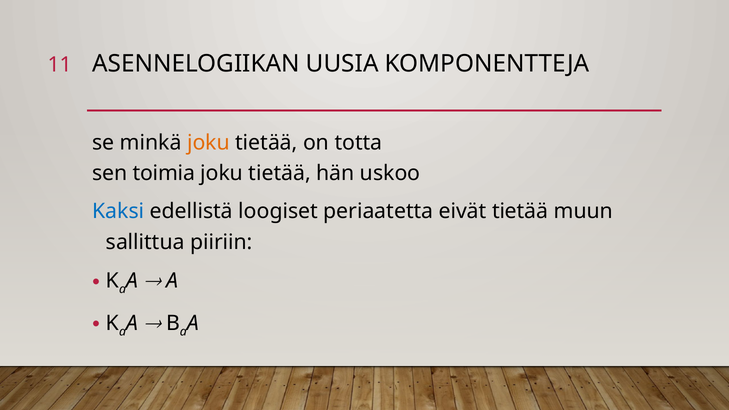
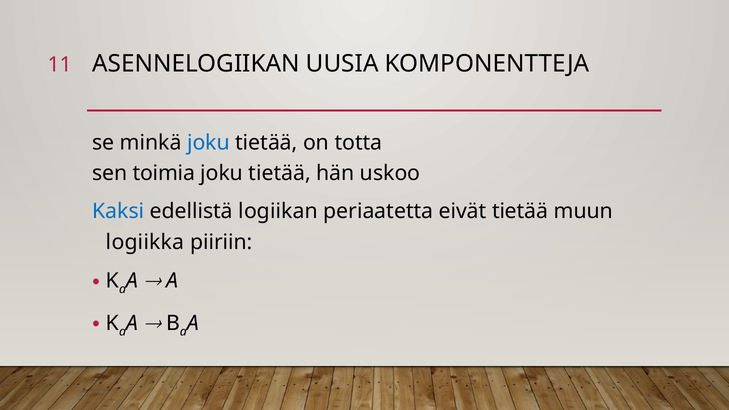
joku colour: orange -> blue (208, 143)
loogiset: loogiset -> logiikan (278, 211)
sallittua: sallittua -> logiikka (145, 242)
